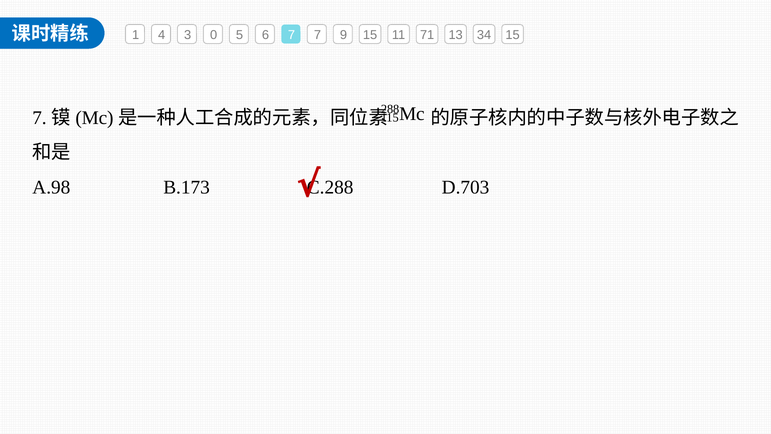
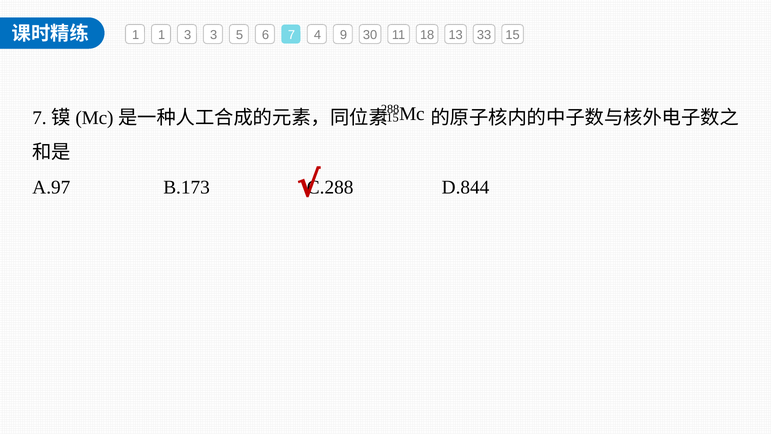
1 4: 4 -> 1 (162, 35)
3 0: 0 -> 3 (214, 35)
7 7: 7 -> 4 (317, 35)
9 15: 15 -> 30 (370, 35)
71: 71 -> 18 (427, 35)
34: 34 -> 33 (484, 35)
A.98: A.98 -> A.97 (51, 187)
D.703: D.703 -> D.844 (466, 187)
